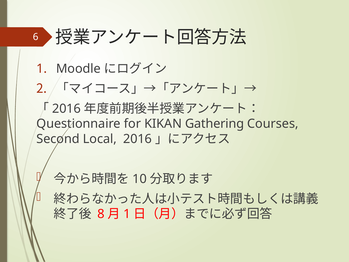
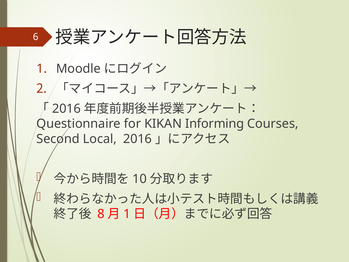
Gathering: Gathering -> Informing (215, 124)
